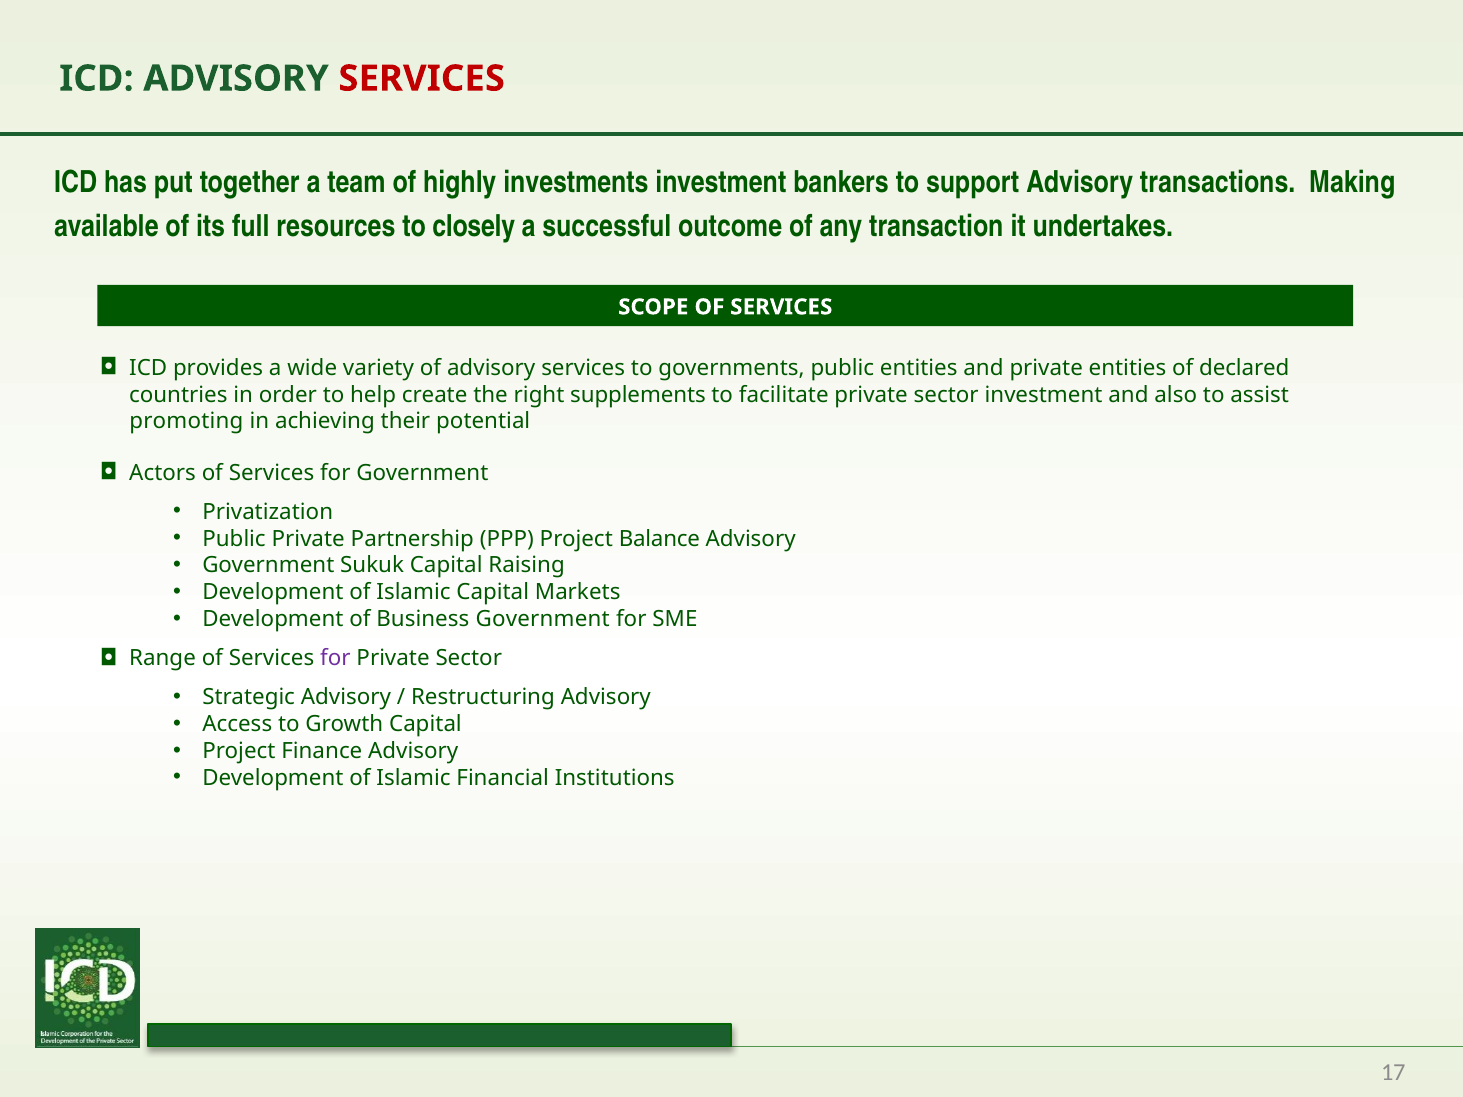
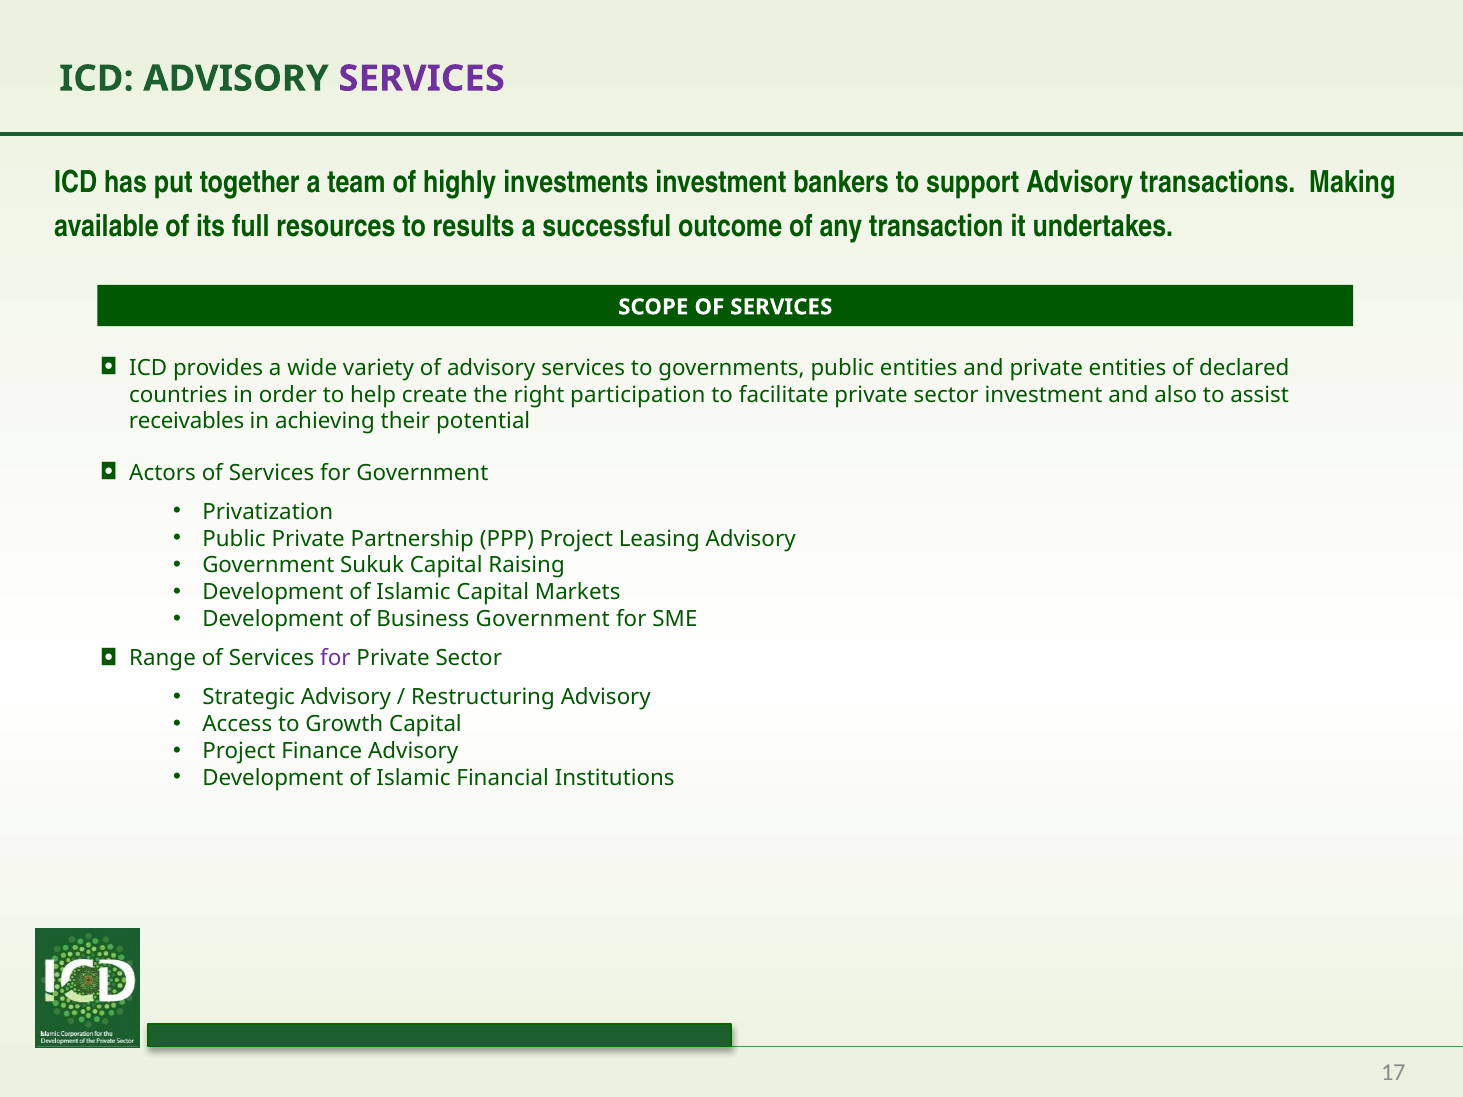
SERVICES colour: red -> purple (422, 79)
closely: closely -> results (474, 227)
supplements: supplements -> participation (638, 395)
promoting: promoting -> receivables (187, 422)
Balance: Balance -> Leasing (659, 539)
